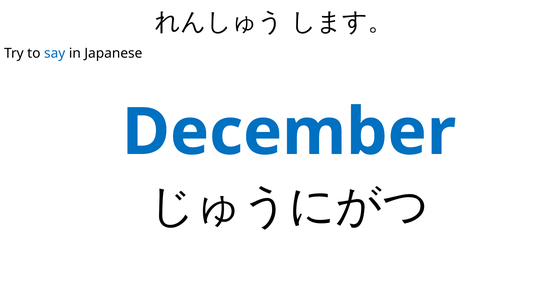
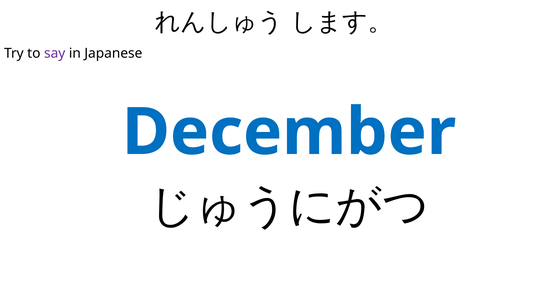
say colour: blue -> purple (55, 53)
